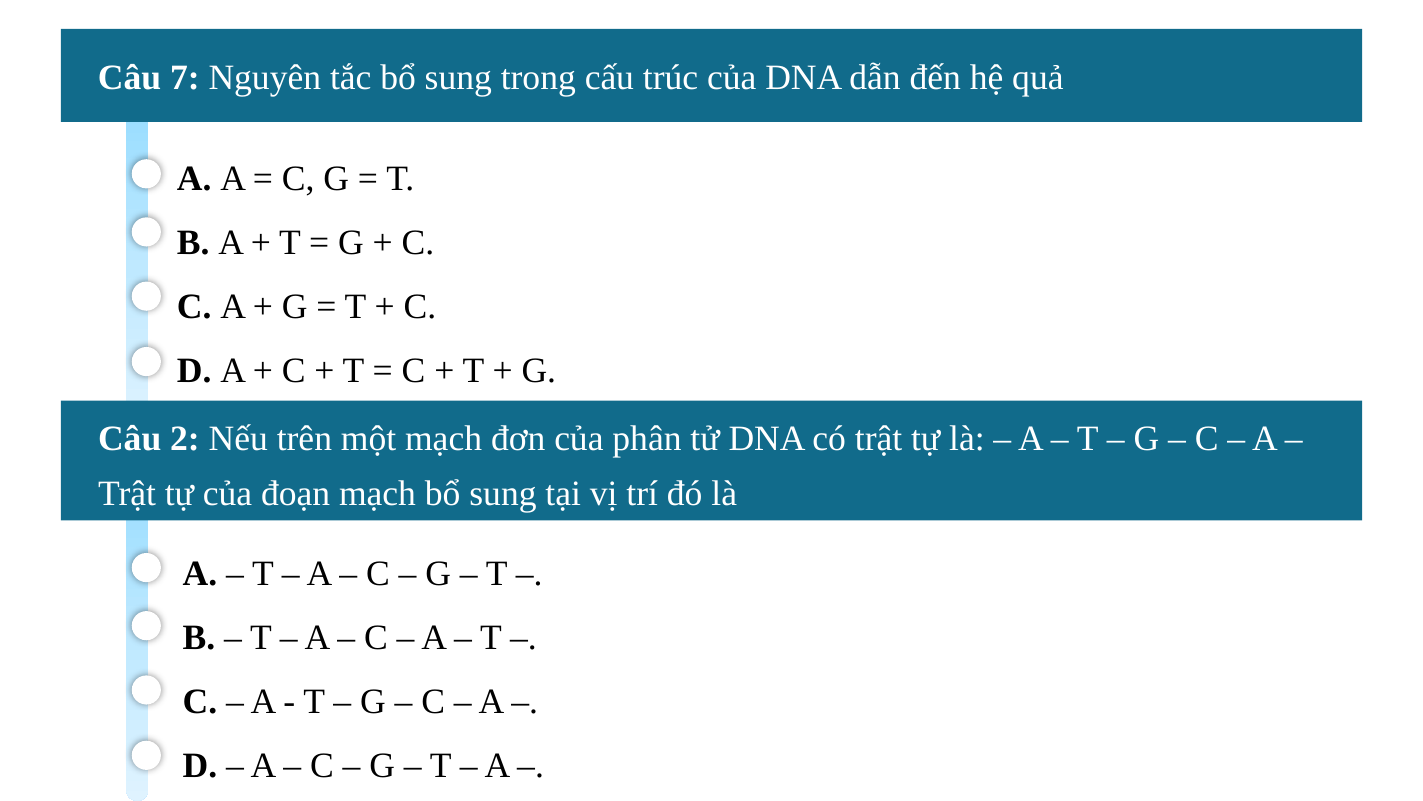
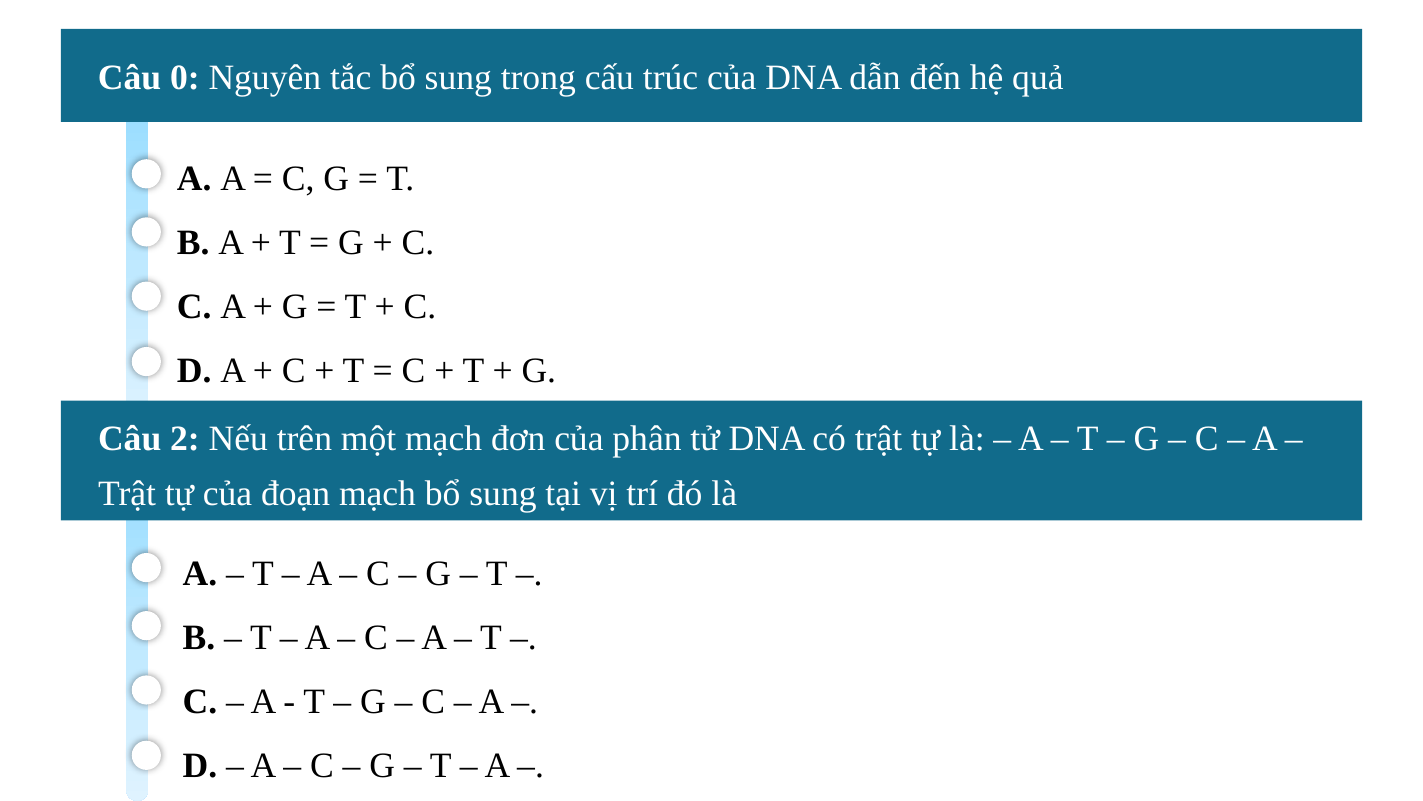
7: 7 -> 0 (185, 77)
